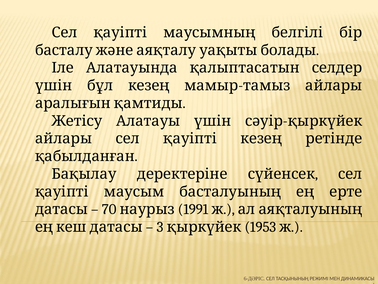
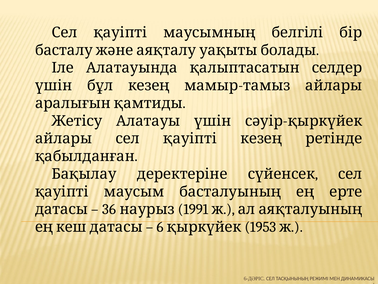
70: 70 -> 36 (109, 209)
3: 3 -> 6 (160, 227)
